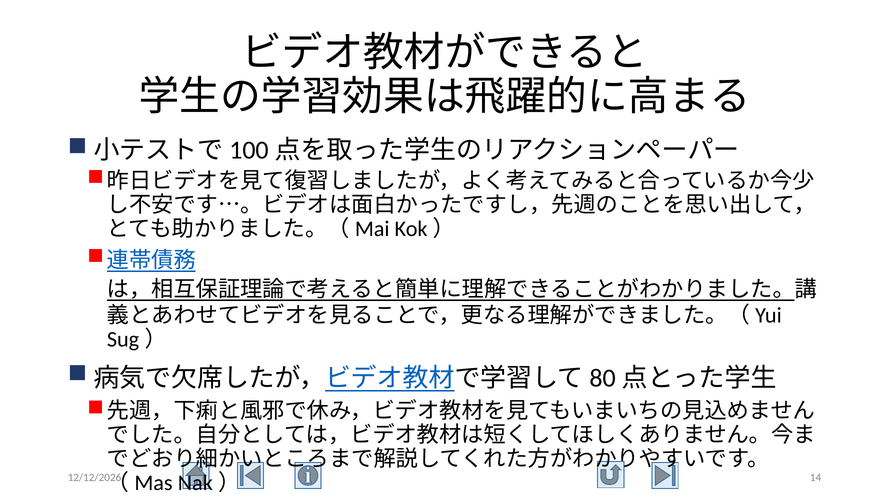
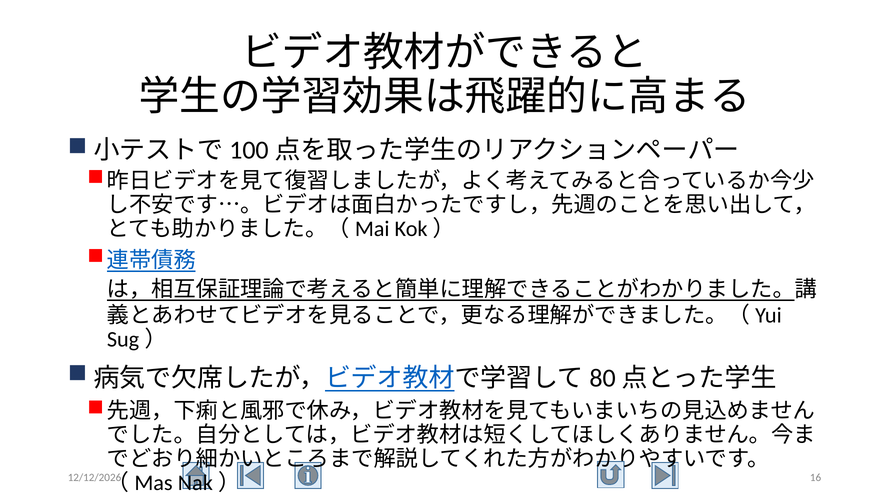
14: 14 -> 16 (816, 477)
